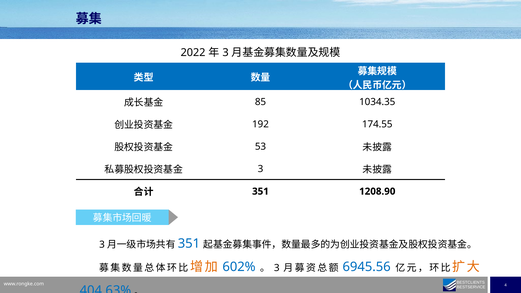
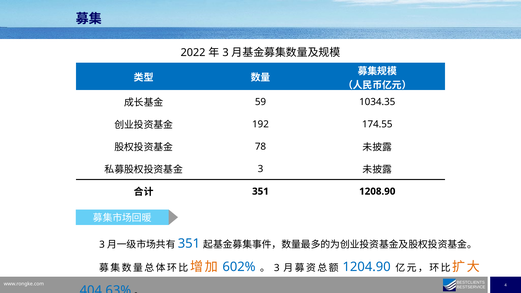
85: 85 -> 59 (260, 102)
53: 53 -> 78 (260, 147)
6945.56: 6945.56 -> 1204.90 (367, 267)
